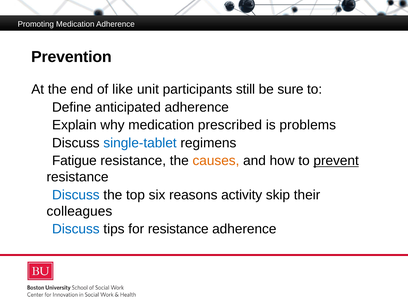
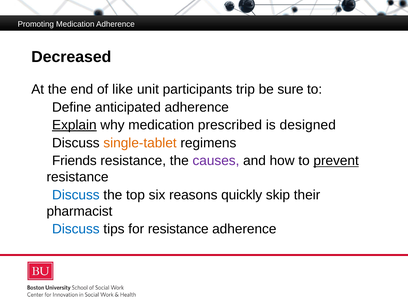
Prevention: Prevention -> Decreased (71, 57)
still: still -> trip (245, 89)
Explain underline: none -> present (74, 125)
problems: problems -> designed (308, 125)
single-tablet colour: blue -> orange (140, 143)
Fatigue: Fatigue -> Friends (74, 161)
causes colour: orange -> purple (216, 161)
activity: activity -> quickly (242, 195)
colleagues: colleagues -> pharmacist (79, 211)
